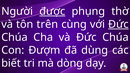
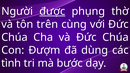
Đức underline: present -> none (118, 24)
biết: biết -> tình (11, 63)
dòng: dòng -> bước (70, 63)
